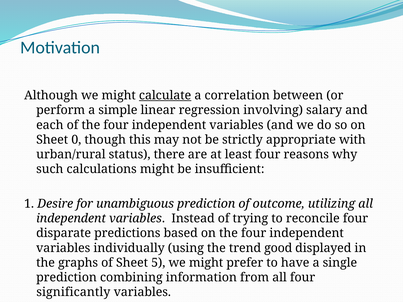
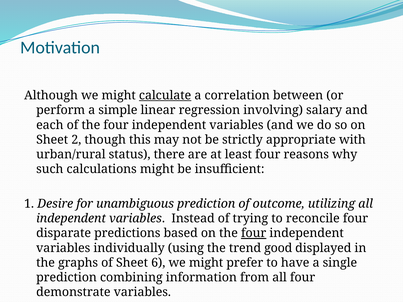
0: 0 -> 2 (76, 140)
four underline: none -> present (254, 233)
5: 5 -> 6 (158, 263)
significantly: significantly -> demonstrate (73, 292)
